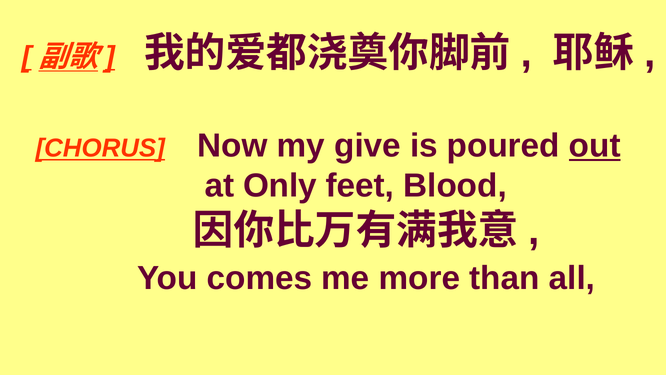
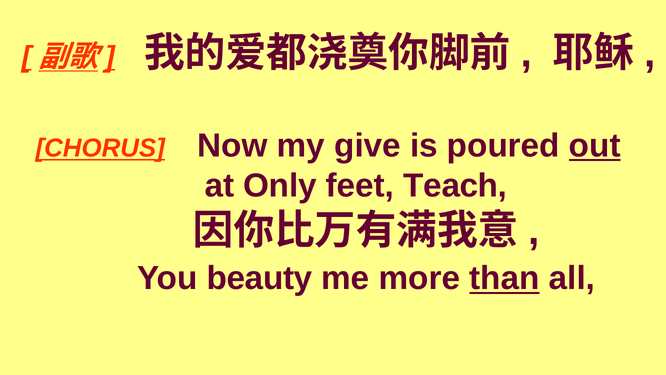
Blood: Blood -> Teach (455, 186)
comes: comes -> beauty (260, 278)
than underline: none -> present (504, 278)
